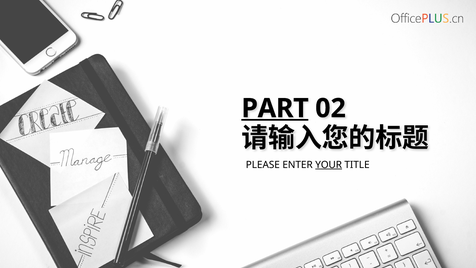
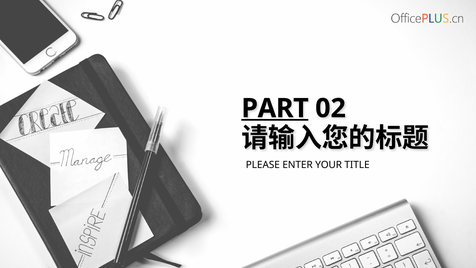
YOUR underline: present -> none (329, 165)
